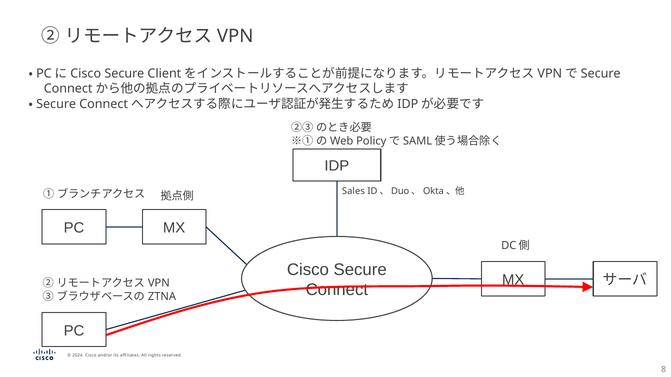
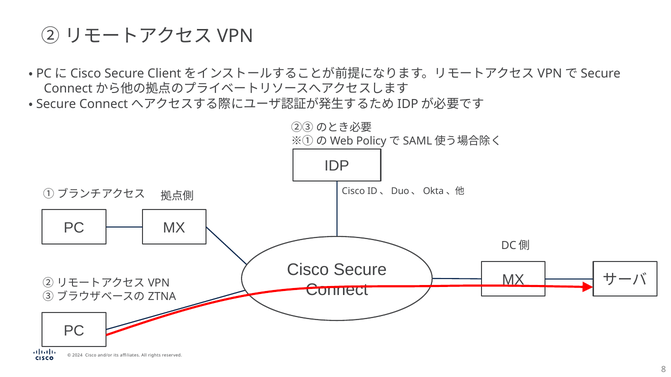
Sales: Sales -> Cisco (353, 191)
